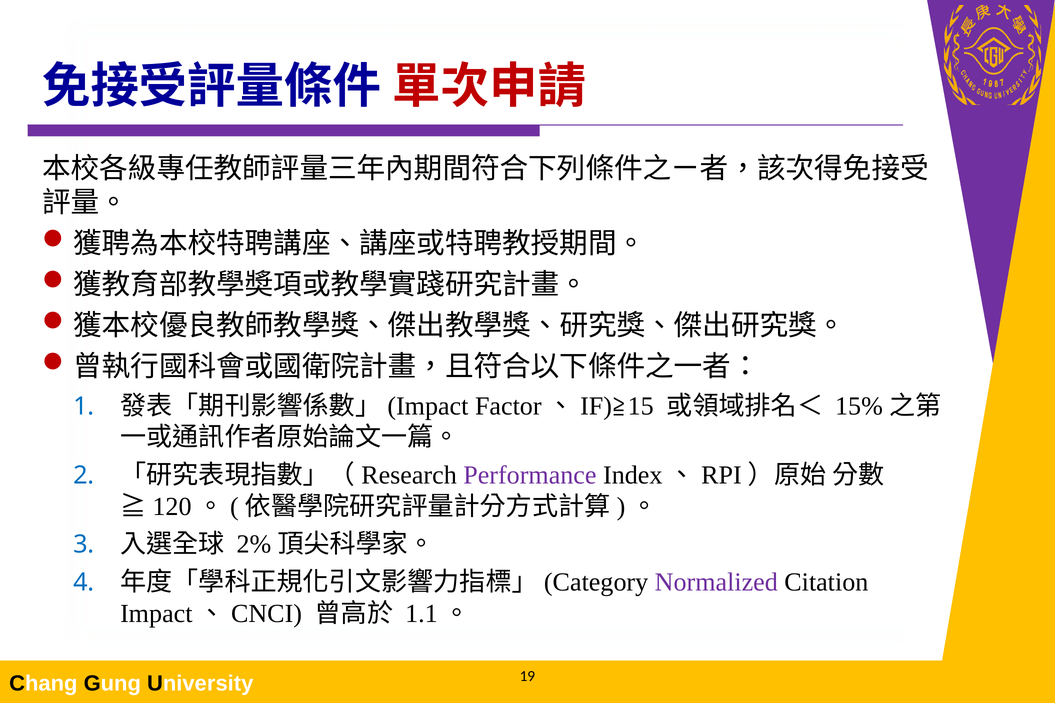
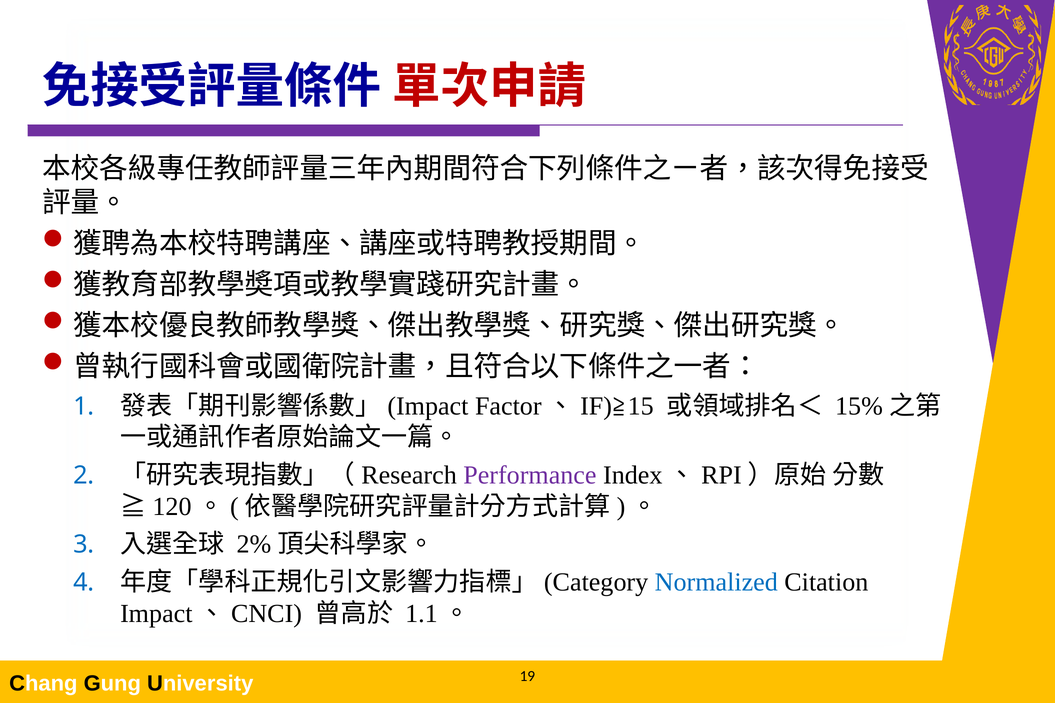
Normalized colour: purple -> blue (716, 582)
